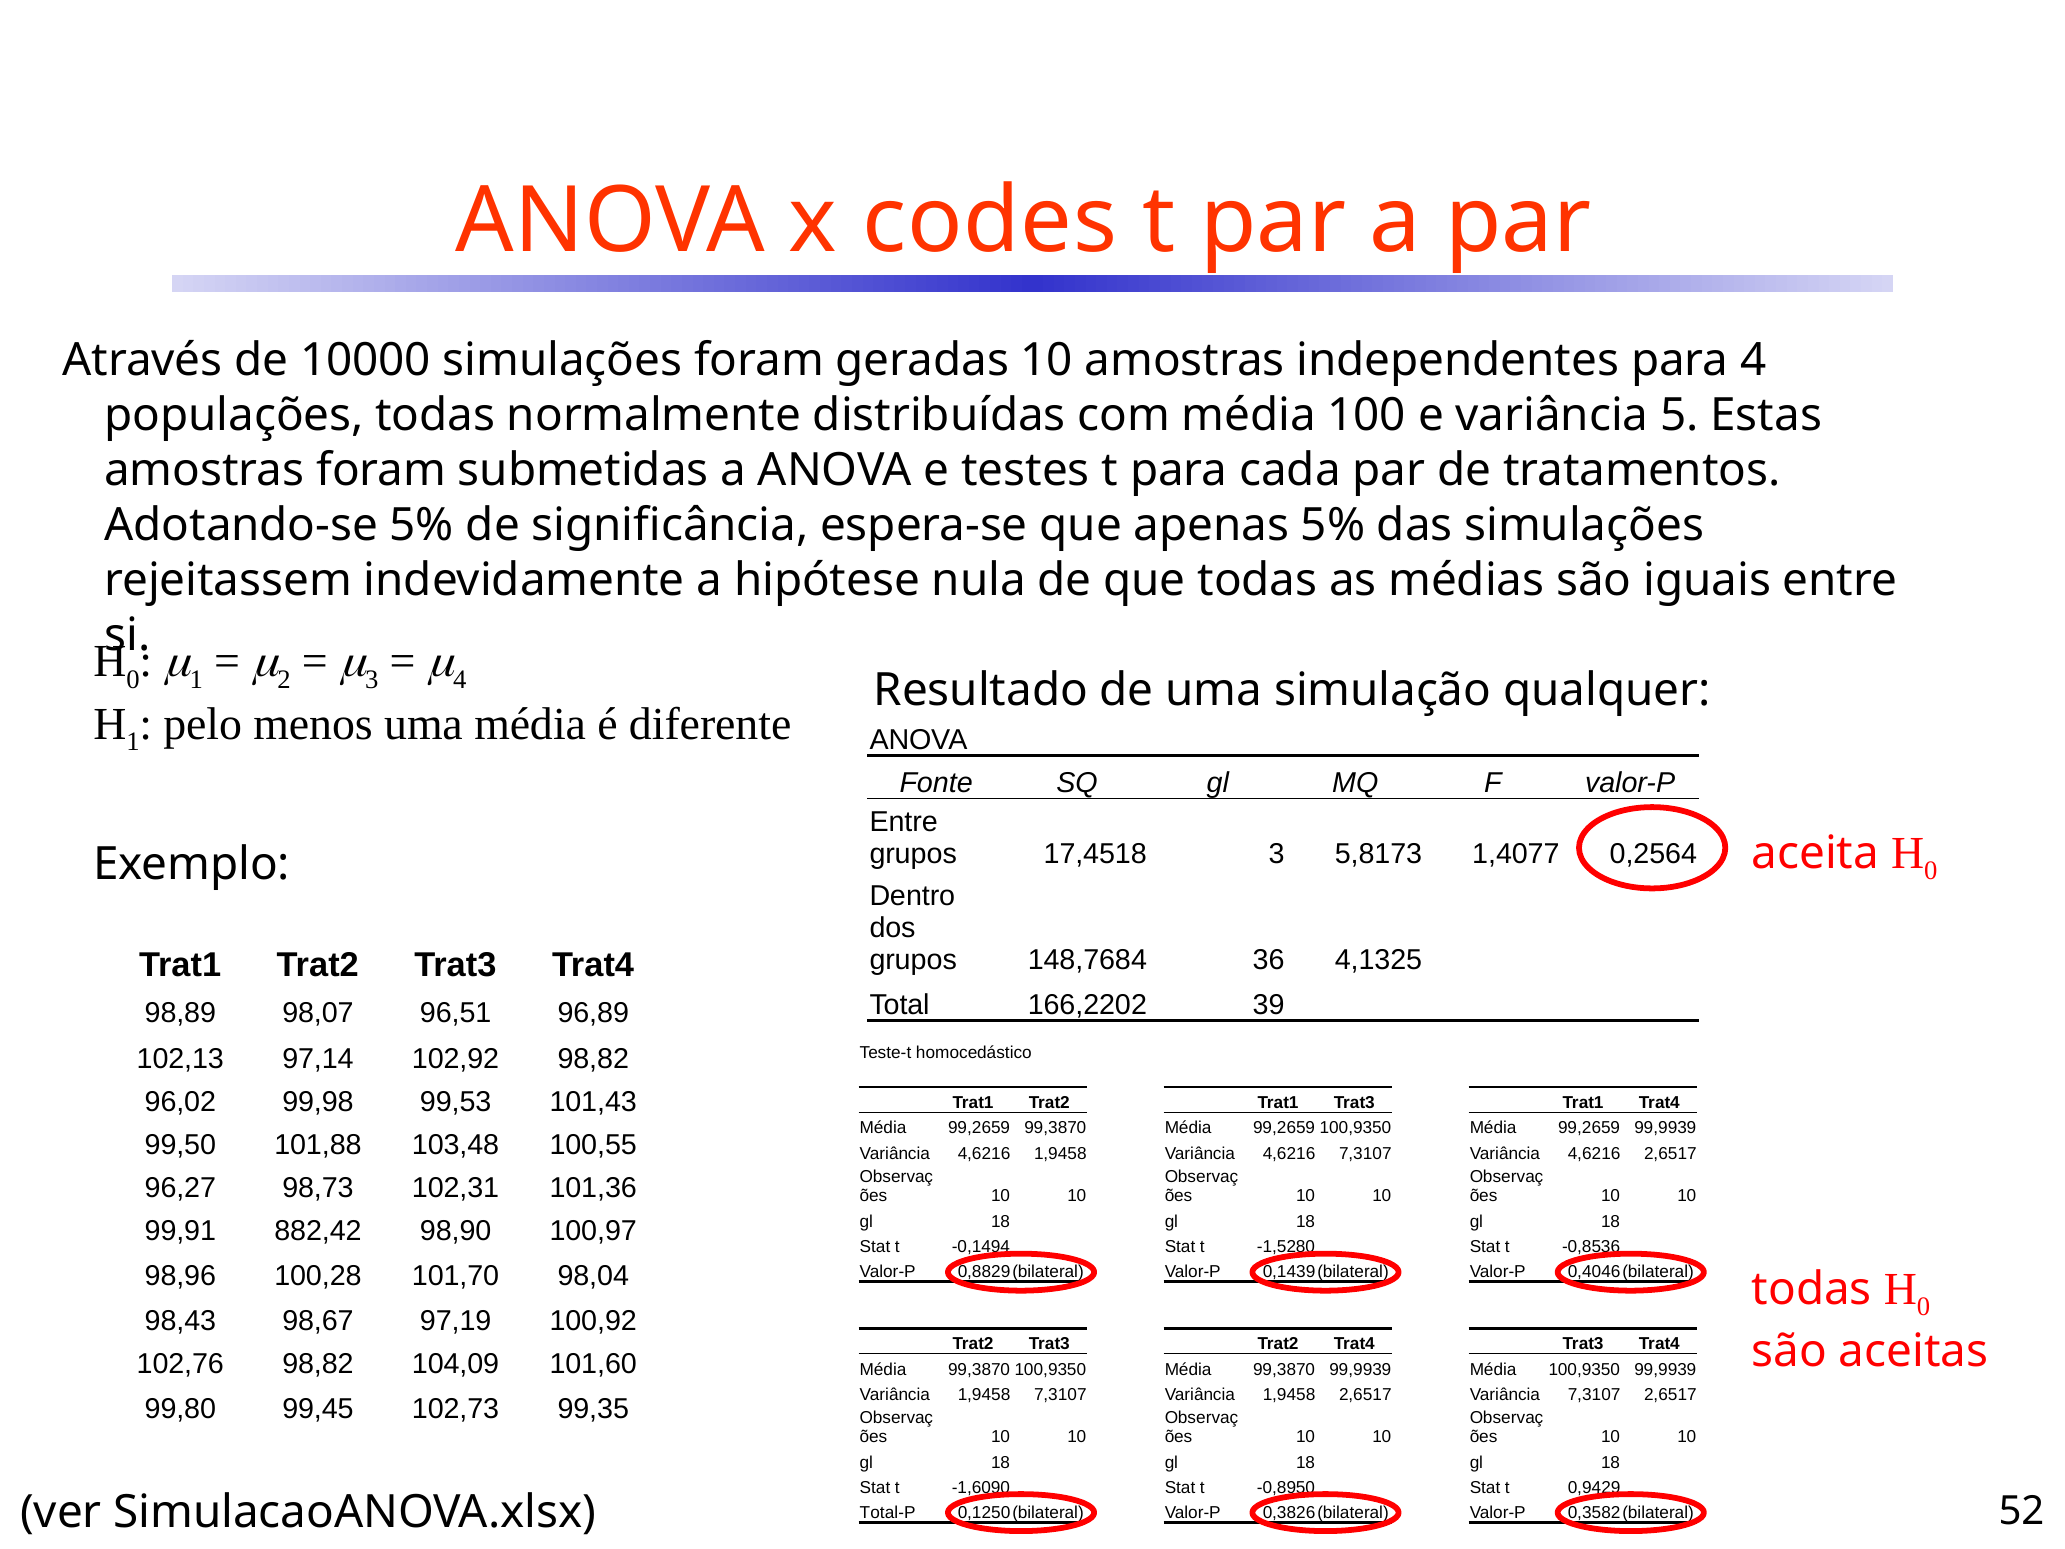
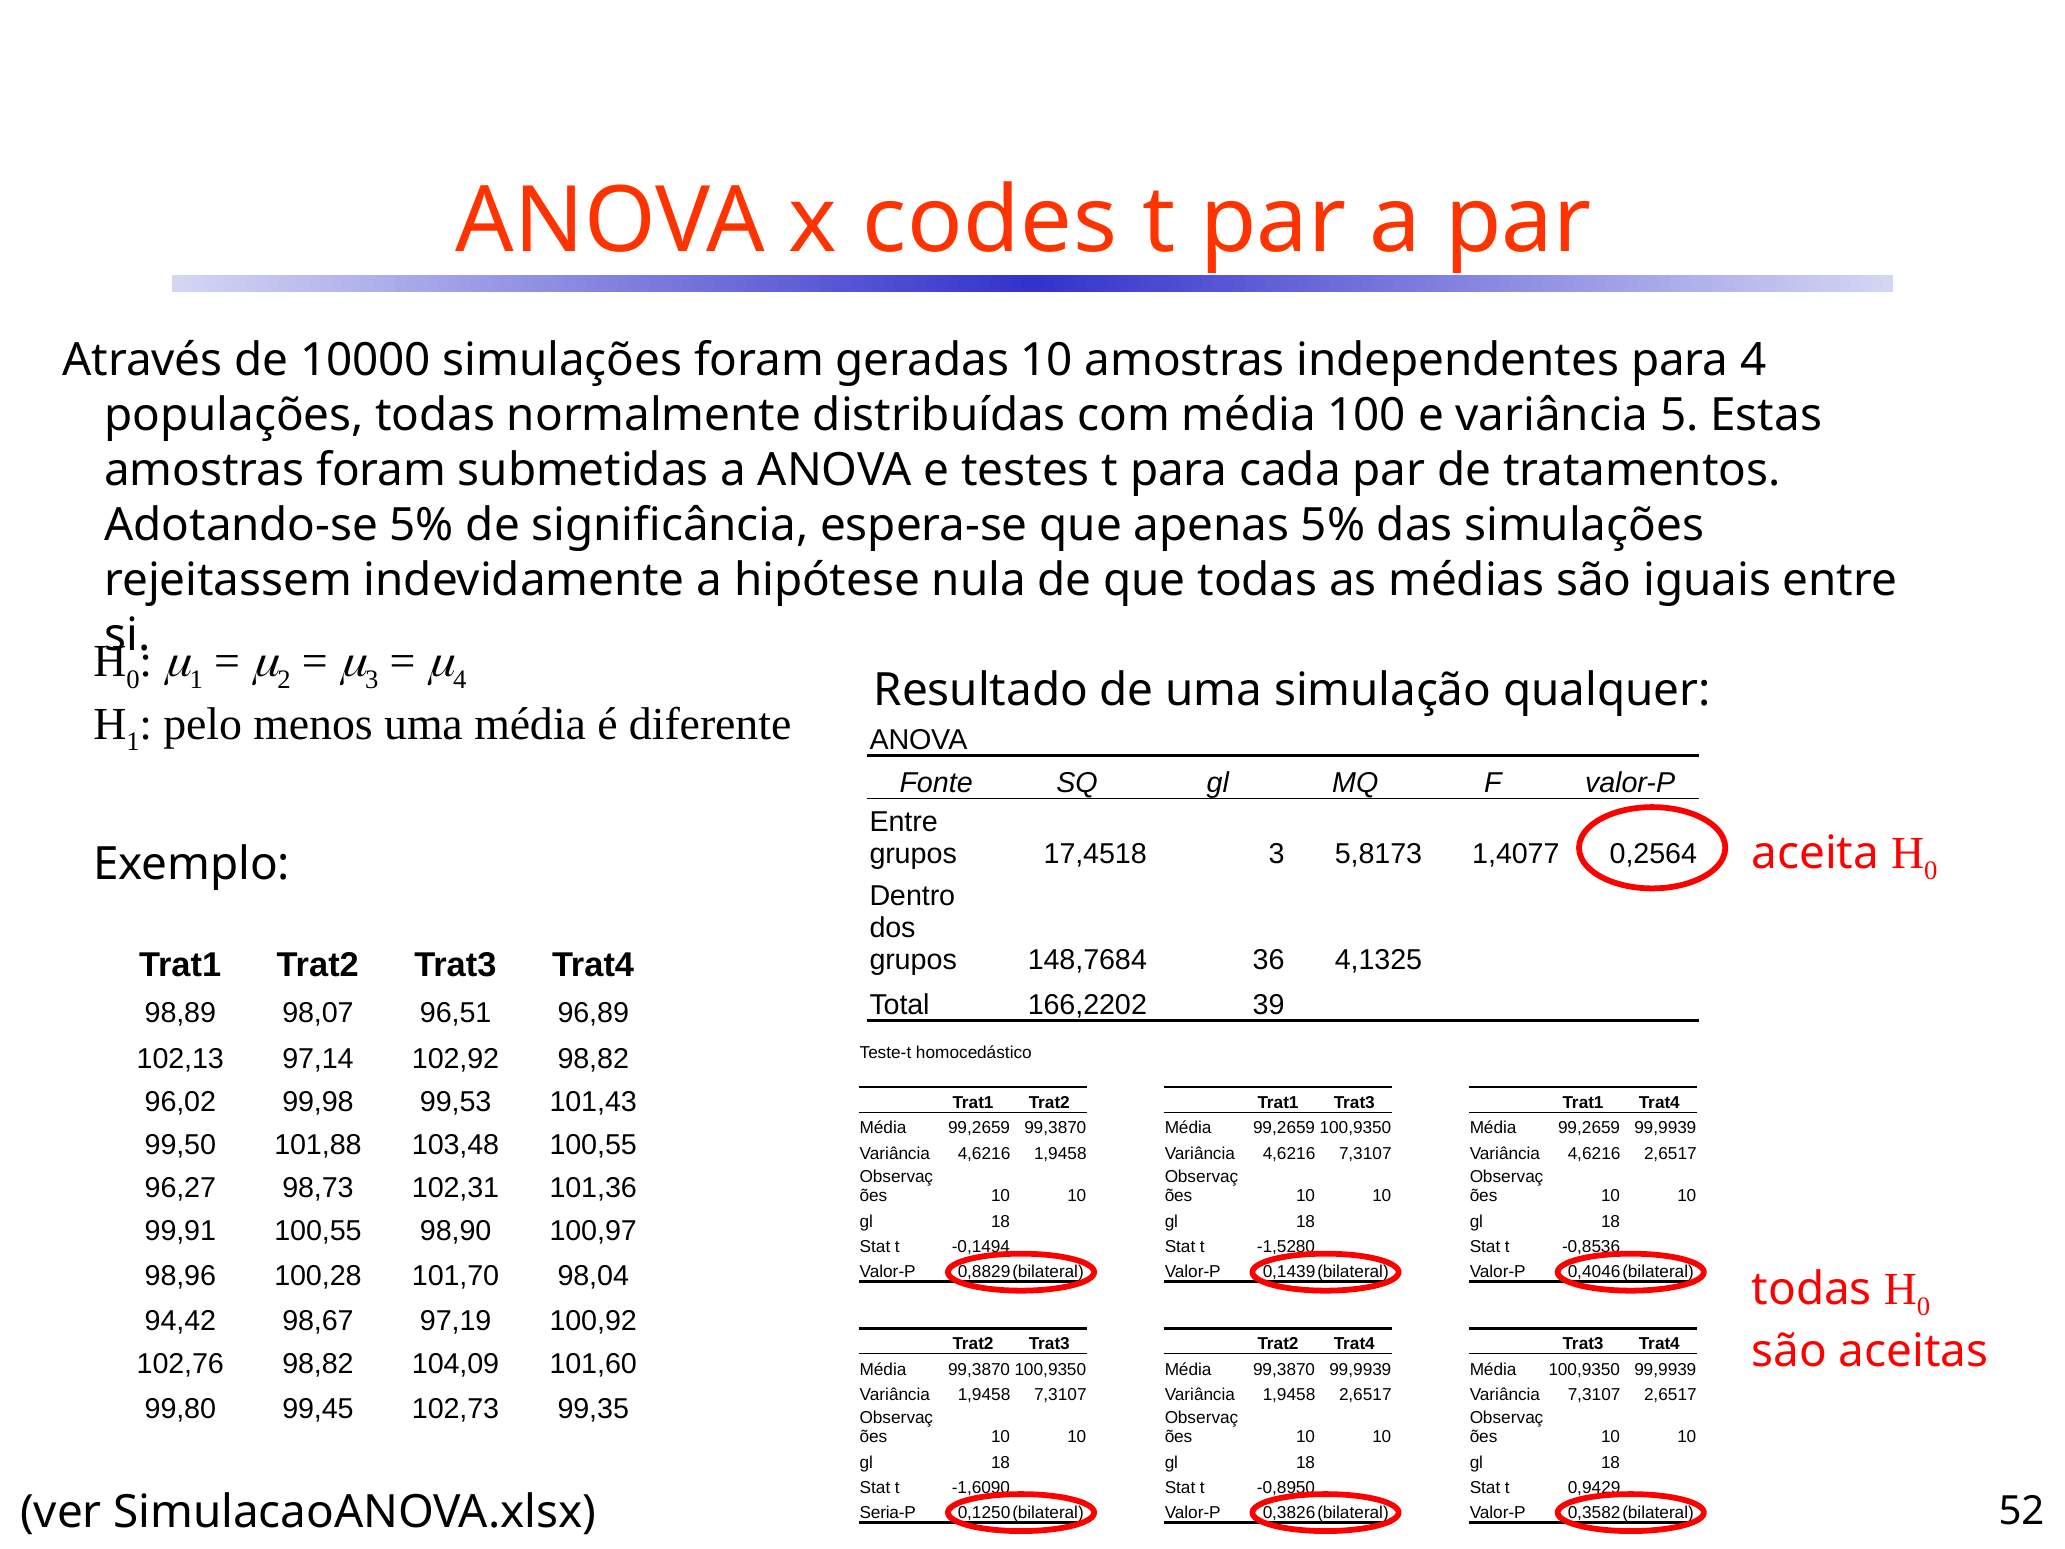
99,91 882,42: 882,42 -> 100,55 (318, 1230)
98,43: 98,43 -> 94,42 (180, 1321)
Total-P: Total-P -> Seria-P (888, 1513)
